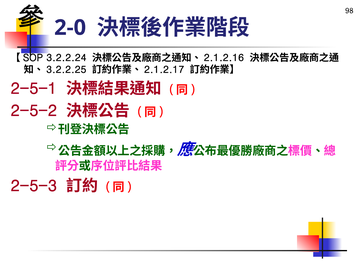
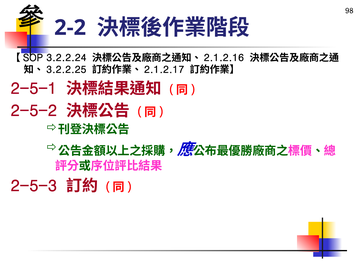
2-0: 2-0 -> 2-2 (70, 28)
